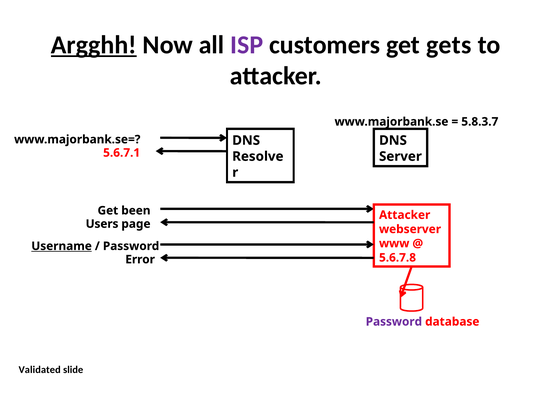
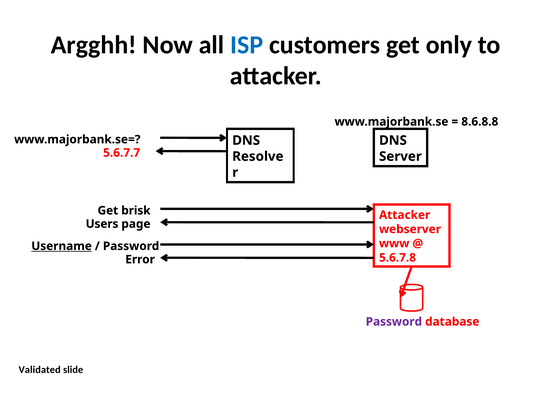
Argghh underline: present -> none (94, 45)
ISP colour: purple -> blue (247, 45)
gets: gets -> only (449, 45)
5.8.3.7: 5.8.3.7 -> 8.6.8.8 (480, 122)
5.6.7.1: 5.6.7.1 -> 5.6.7.7 (122, 153)
been: been -> brisk (136, 211)
